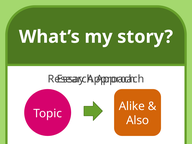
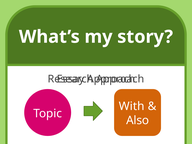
Alike: Alike -> With (132, 106)
